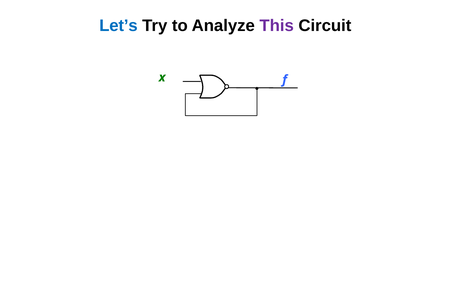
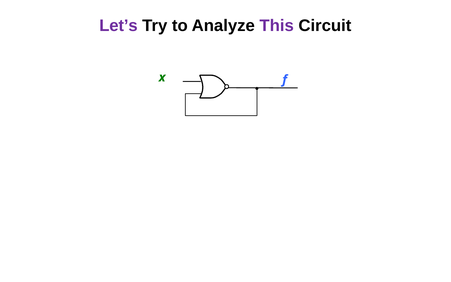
Let’s colour: blue -> purple (118, 26)
